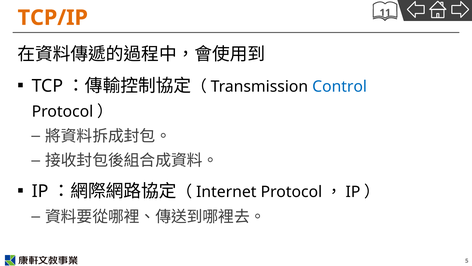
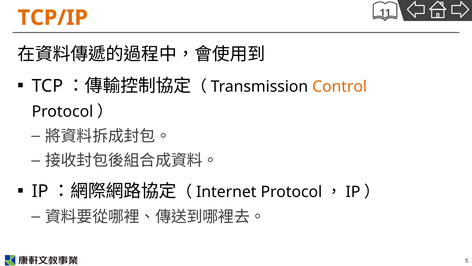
Control colour: blue -> orange (340, 86)
